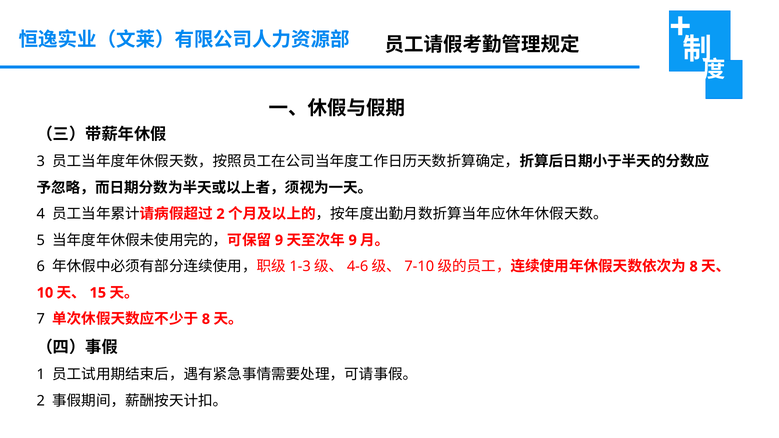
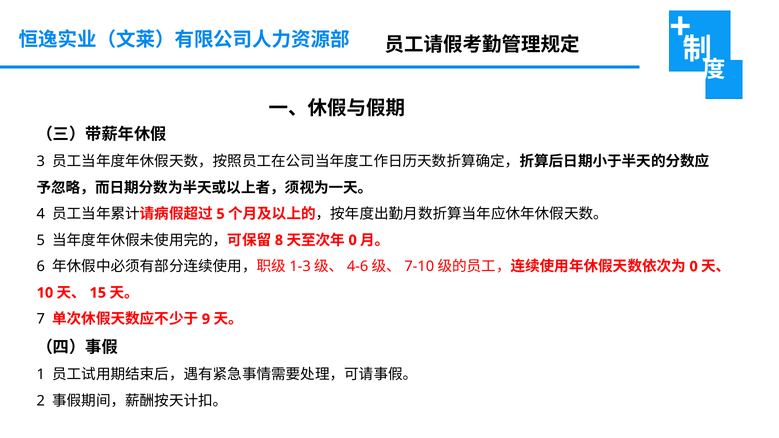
2: 2 -> 5 (221, 214)
9: 9 -> 8 (279, 240)
9: 9 -> 0 (353, 240)
8: 8 -> 0 (694, 267)
8: 8 -> 9 (206, 319)
